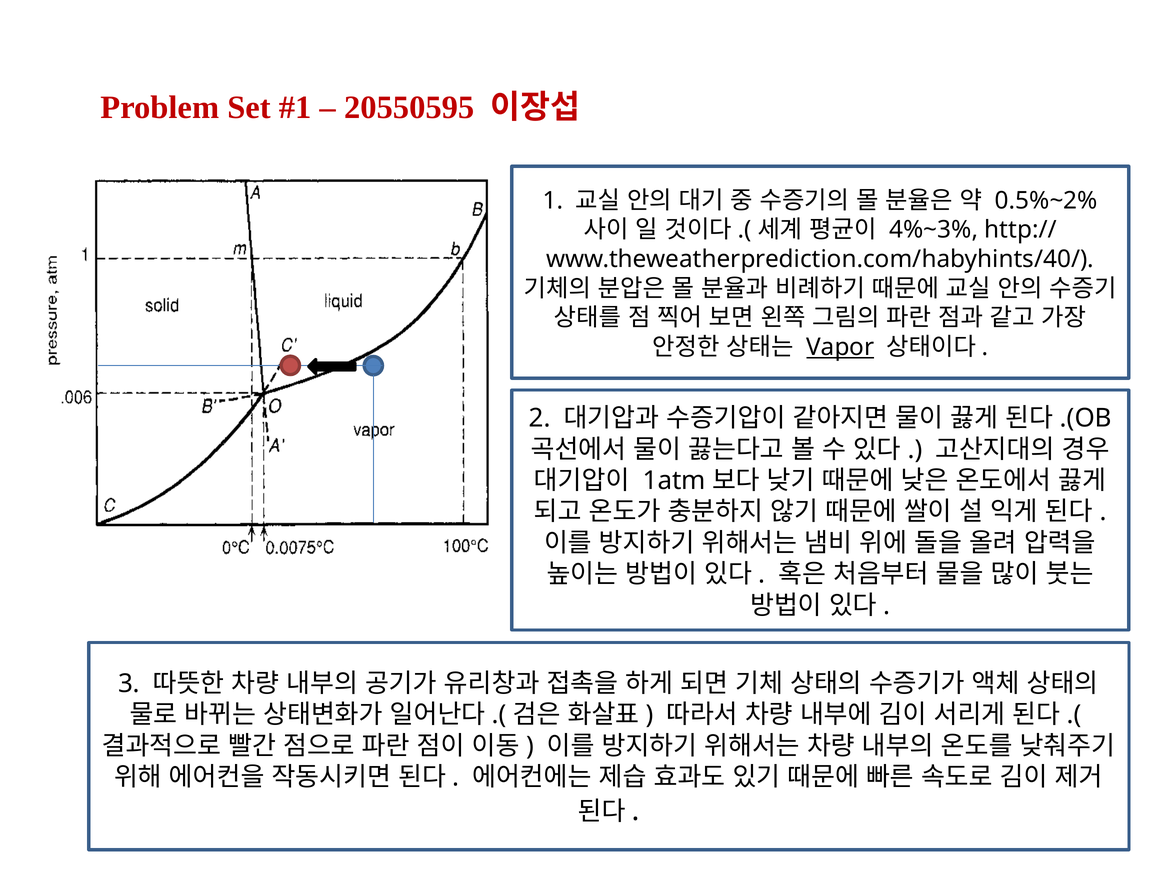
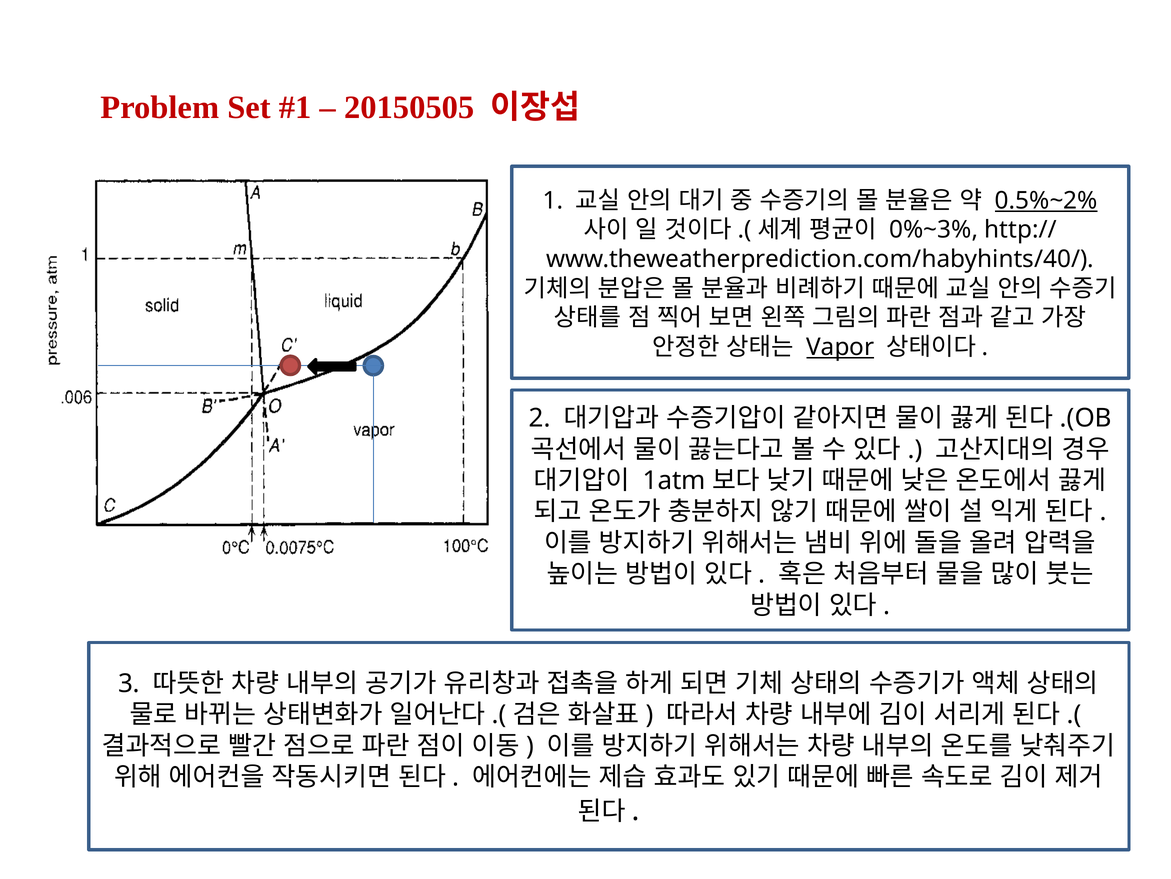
20550595: 20550595 -> 20150505 (409, 107)
0.5%~2% underline: none -> present (1046, 200)
4%~3%: 4%~3% -> 0%~3% (934, 230)
